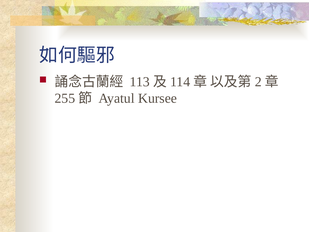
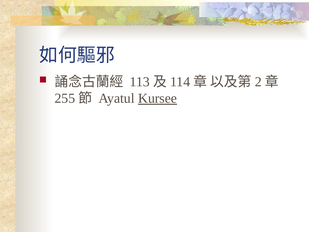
Kursee underline: none -> present (158, 98)
